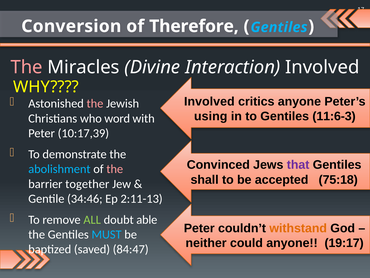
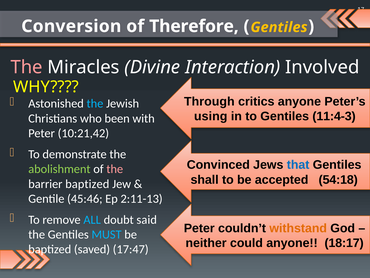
Gentiles colour: light blue -> yellow (279, 27)
Involved: Involved -> Through (209, 101)
the colour: pink -> light blue (95, 103)
11:6-3: 11:6-3 -> 11:4-3 (334, 116)
word: word -> been (117, 118)
10:17,39: 10:17,39 -> 10:21,42 (83, 133)
that colour: purple -> blue (298, 165)
abolishment colour: light blue -> light green (59, 169)
75:18: 75:18 -> 54:18 (338, 179)
barrier together: together -> baptized (87, 184)
34:46: 34:46 -> 45:46 (85, 198)
ALL colour: light green -> light blue (92, 219)
able: able -> said (147, 219)
19:17: 19:17 -> 18:17 (344, 243)
84:47: 84:47 -> 17:47 (131, 249)
